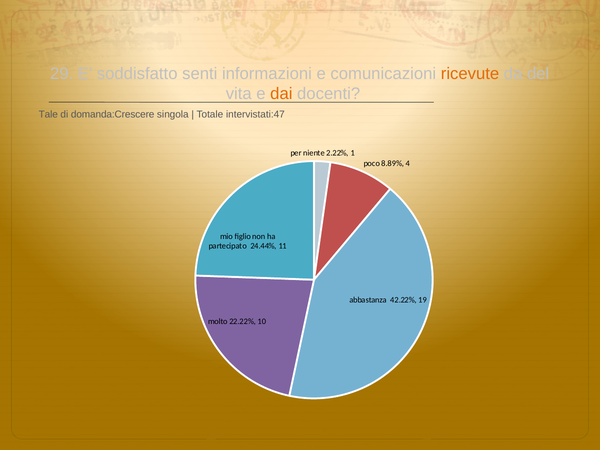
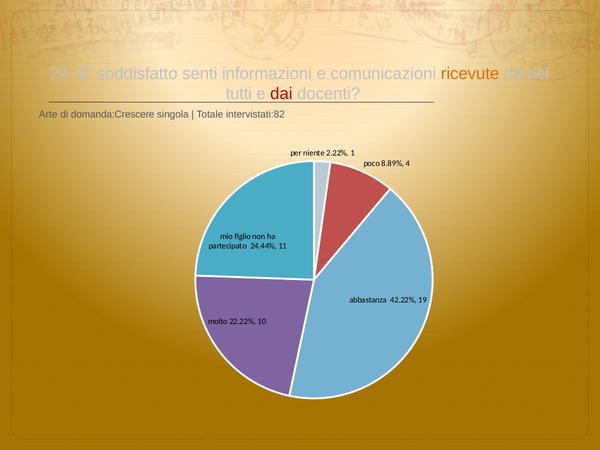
vita: vita -> tutti (239, 94)
dai colour: orange -> red (281, 94)
Tale: Tale -> Arte (48, 115)
intervistati:47: intervistati:47 -> intervistati:82 (255, 115)
